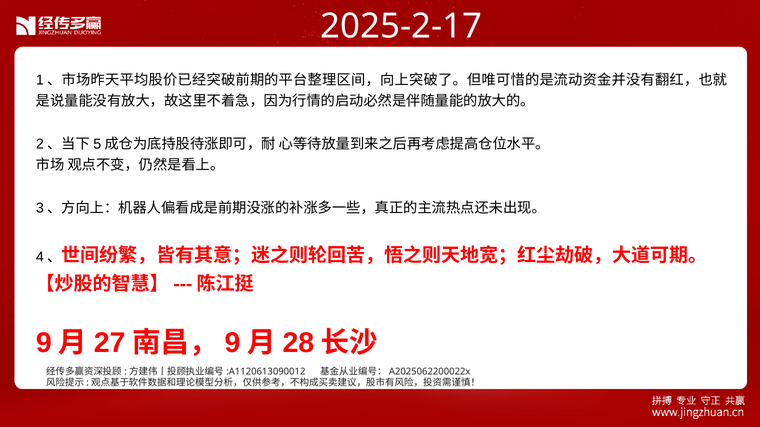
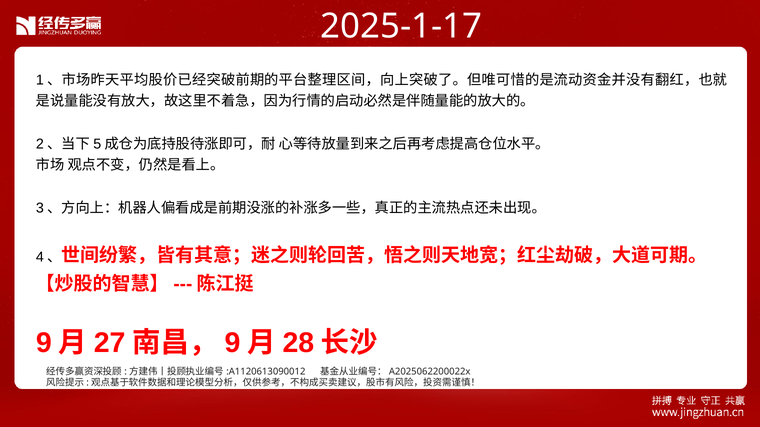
2025-2-17: 2025-2-17 -> 2025-1-17 (401, 26)
